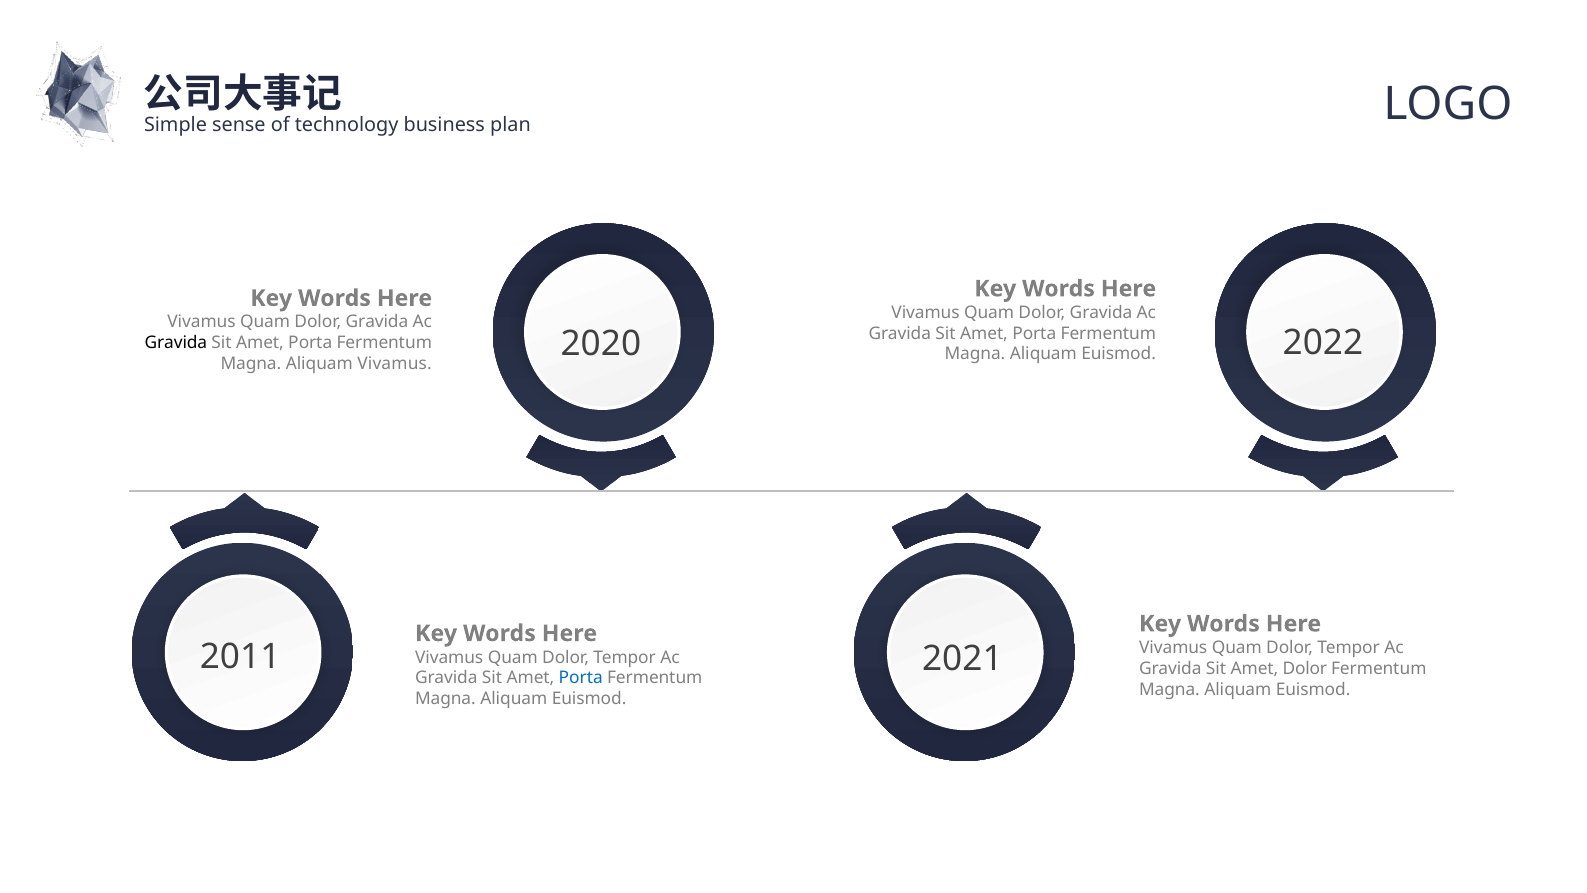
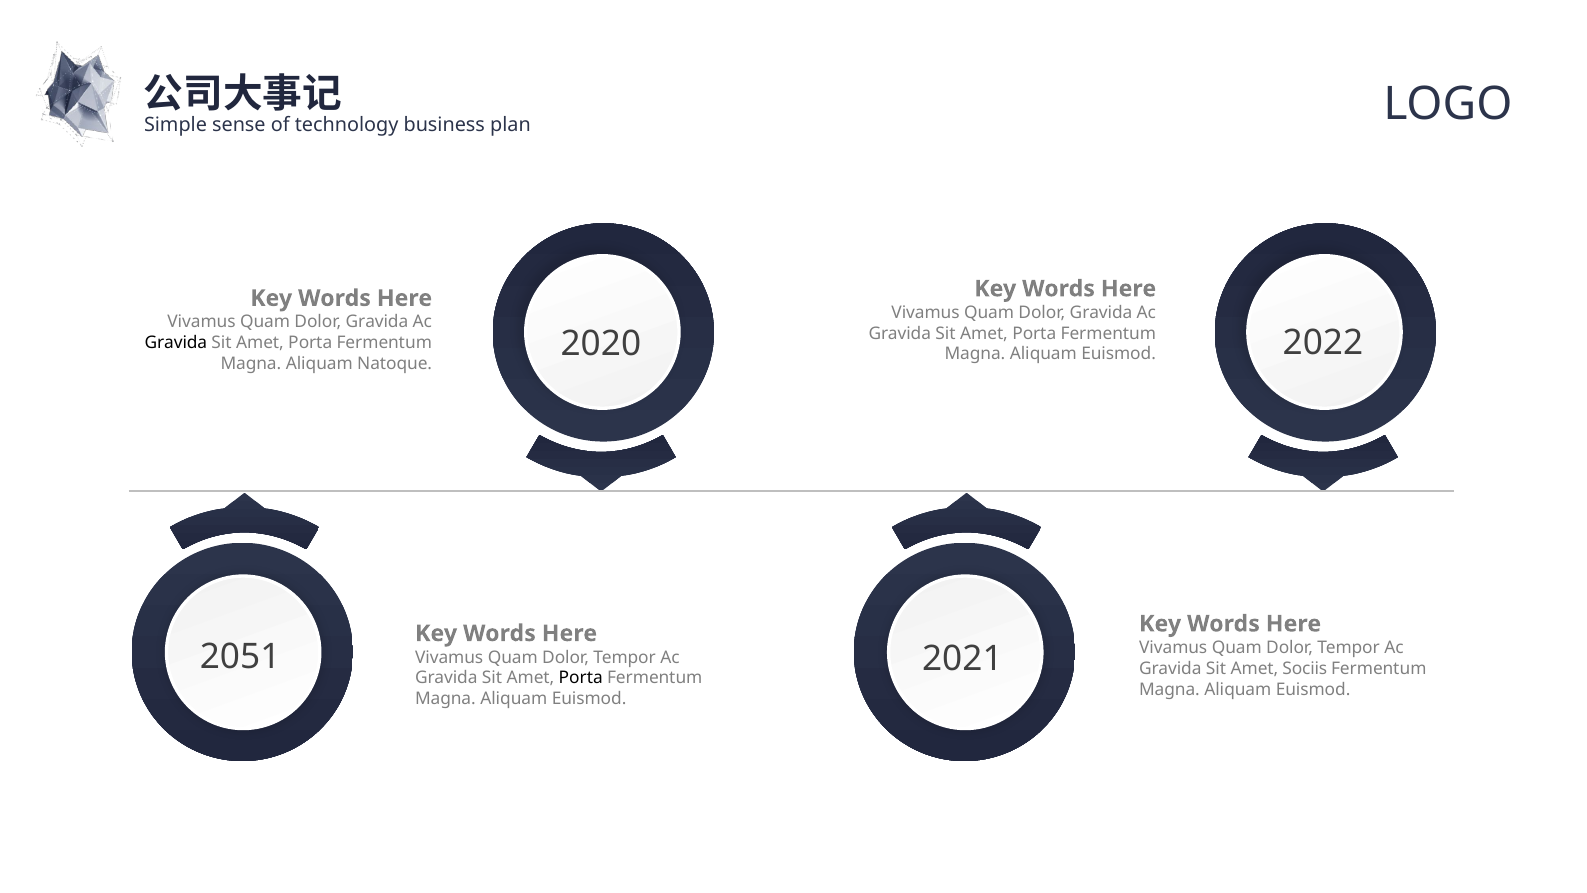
Aliquam Vivamus: Vivamus -> Natoque (395, 364)
2011: 2011 -> 2051 (240, 657)
Amet Dolor: Dolor -> Sociis (1305, 668)
Porta colour: blue -> black (581, 678)
